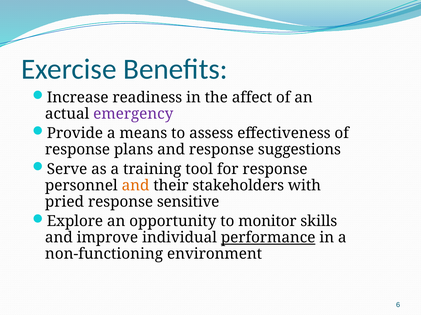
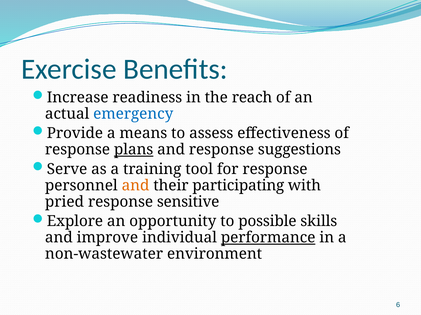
affect: affect -> reach (252, 98)
emergency colour: purple -> blue (133, 114)
plans underline: none -> present (134, 150)
stakeholders: stakeholders -> participating (238, 186)
monitor: monitor -> possible (267, 222)
non-functioning: non-functioning -> non-wastewater (104, 255)
